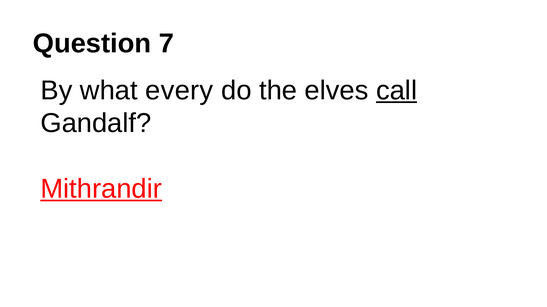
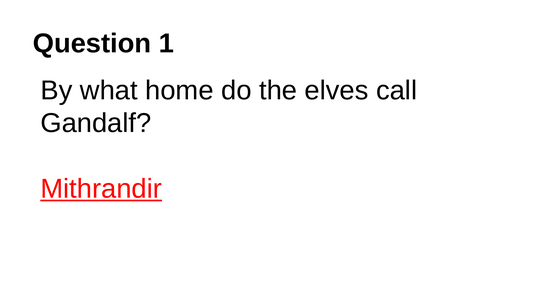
7: 7 -> 1 (166, 44)
every: every -> home (179, 91)
call underline: present -> none (397, 91)
